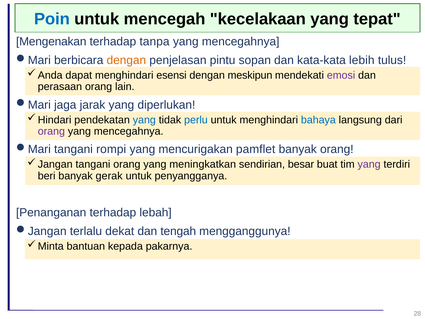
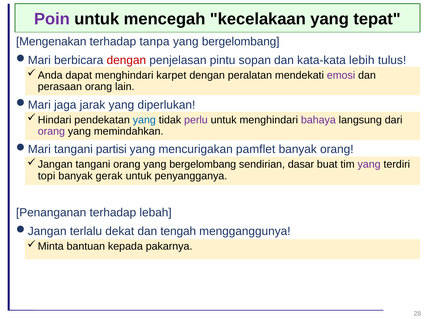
Poin colour: blue -> purple (52, 19)
mencegahnya: mencegahnya -> bergelombang (241, 41)
dengan colour: orange -> red (126, 60)
esensi: esensi -> karpet (171, 75)
meskipun: meskipun -> peralatan (250, 75)
perlu colour: blue -> purple (196, 120)
bahaya colour: blue -> purple (318, 120)
mencegahnya: mencegahnya -> memindahkan (129, 131)
rompi: rompi -> partisi (111, 149)
orang yang meningkatkan: meningkatkan -> bergelombang (203, 164)
besar: besar -> dasar (301, 164)
beri: beri -> topi (47, 176)
